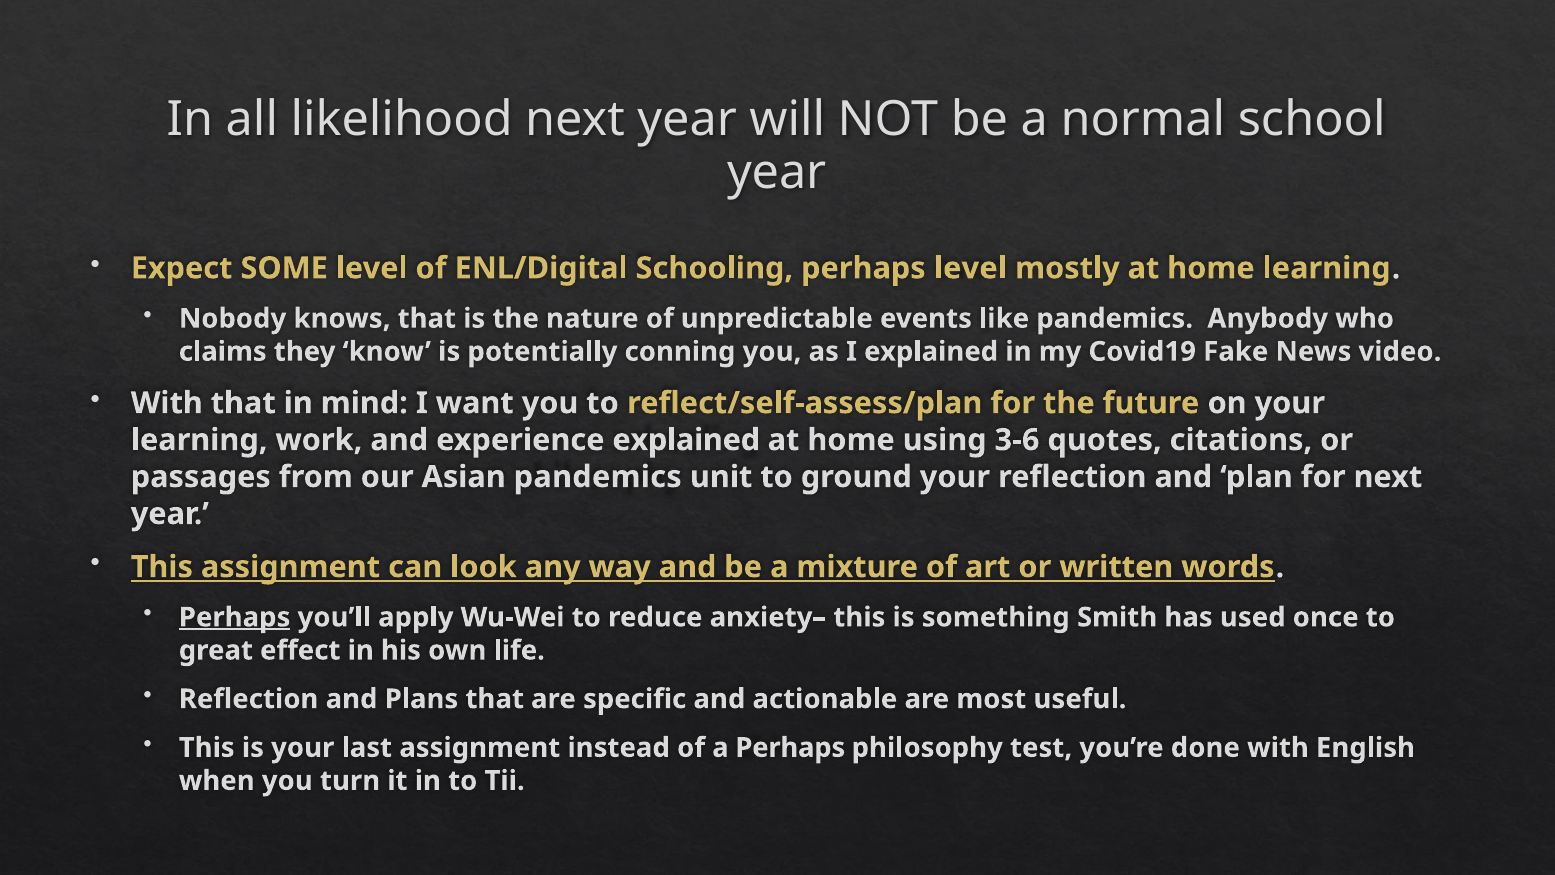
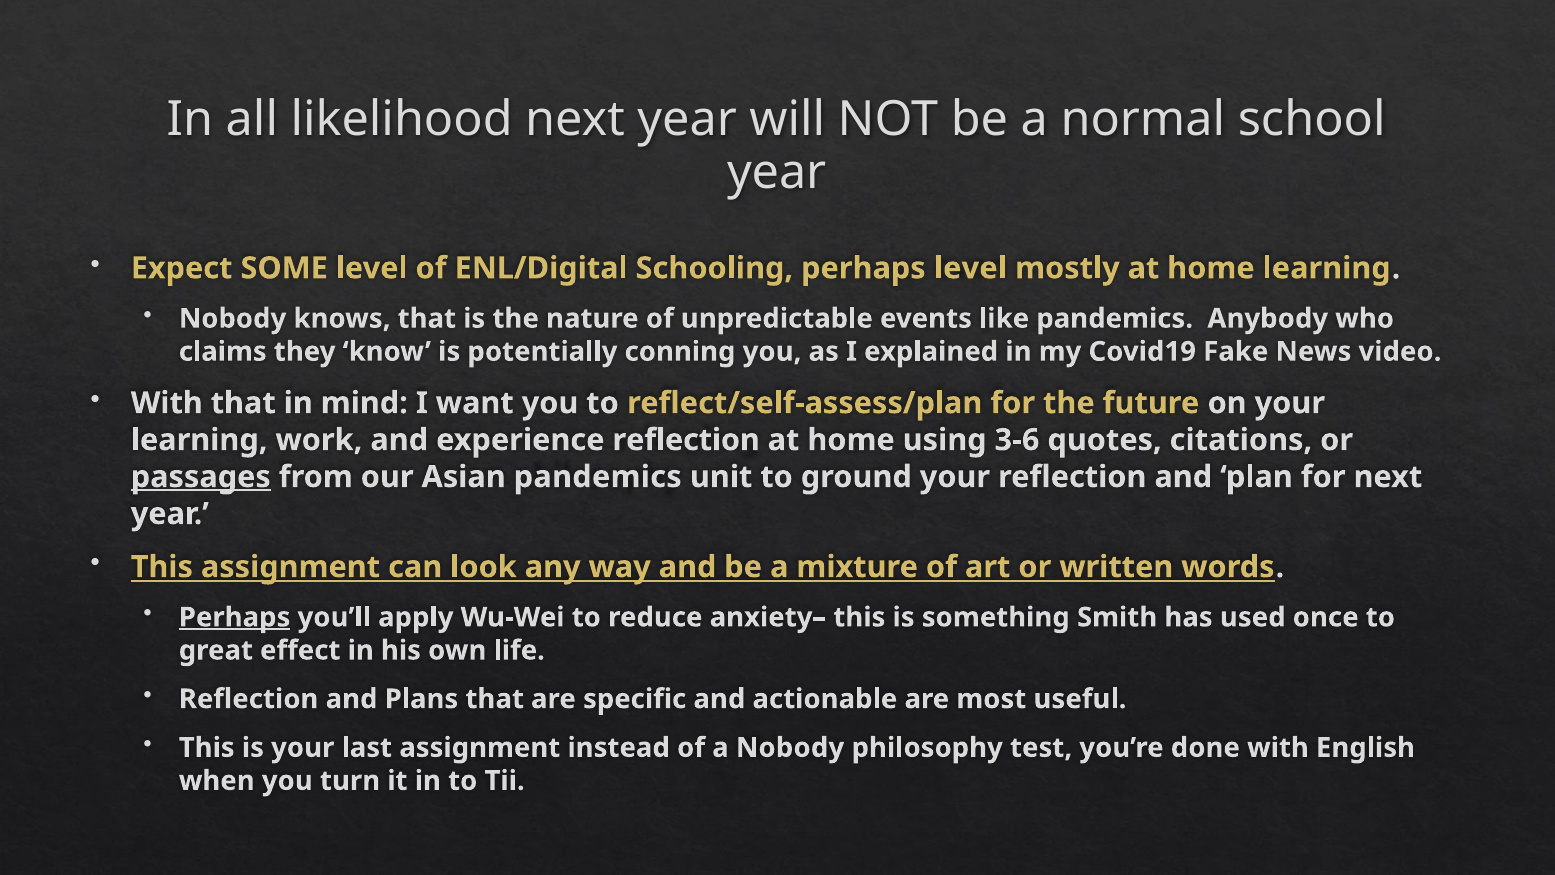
experience explained: explained -> reflection (686, 440)
passages underline: none -> present (201, 477)
a Perhaps: Perhaps -> Nobody (790, 747)
